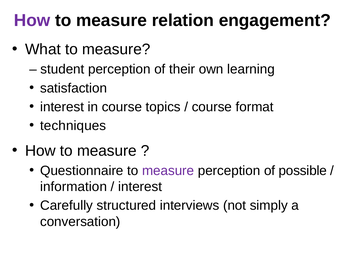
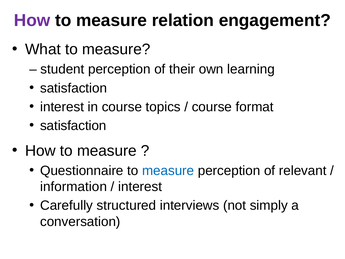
techniques: techniques -> satisfaction (73, 126)
measure colour: purple -> blue (168, 170)
possible: possible -> relevant (303, 170)
